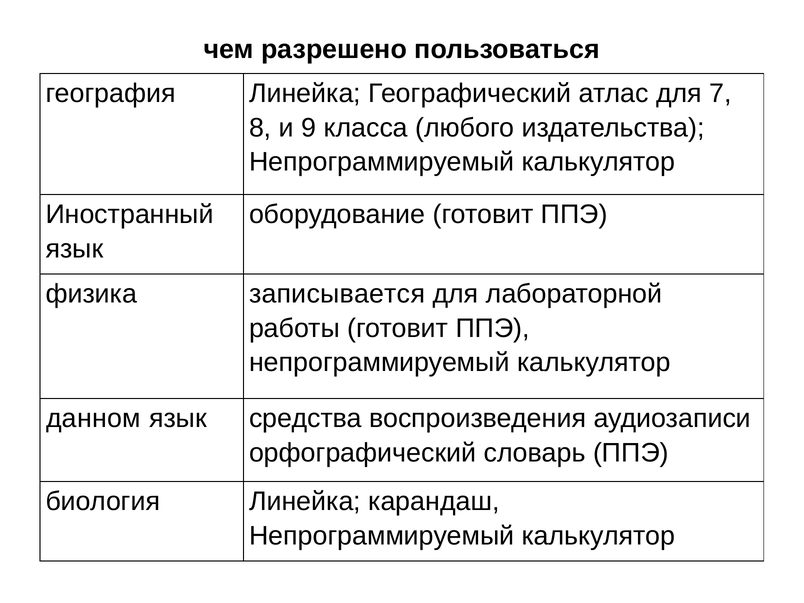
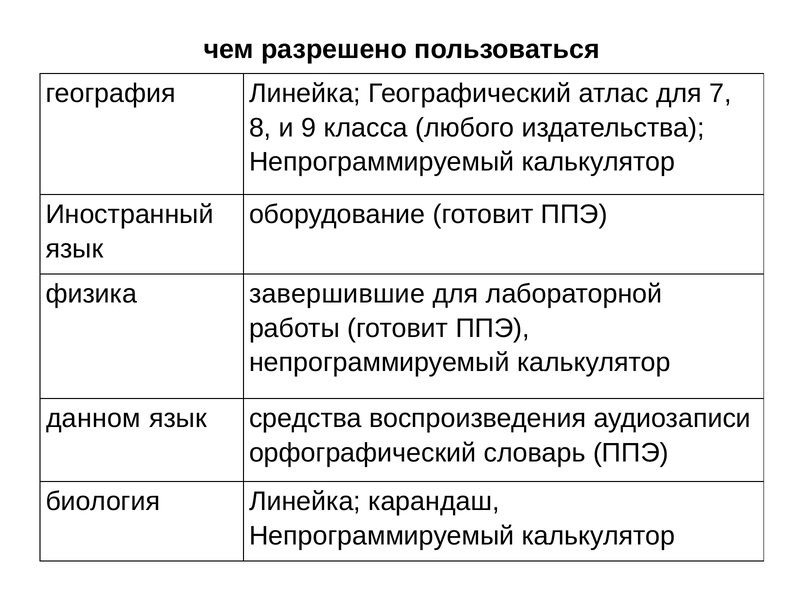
записывается: записывается -> завершившие (337, 294)
